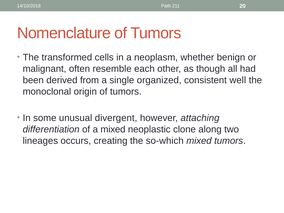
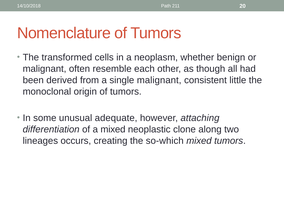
single organized: organized -> malignant (159, 80)
well: well -> little (238, 80)
divergent: divergent -> adequate (116, 118)
